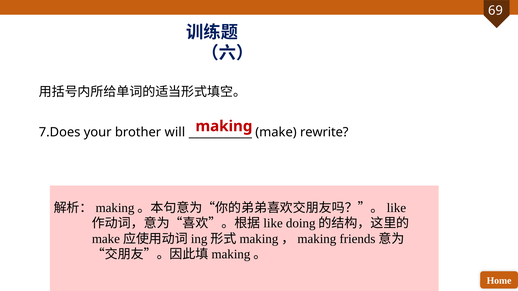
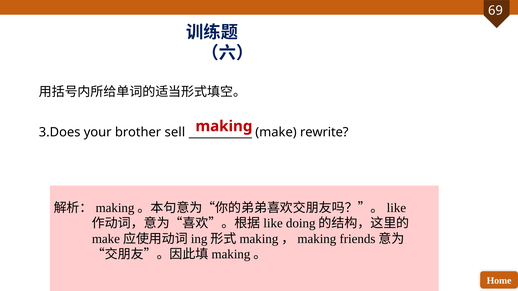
7.Does: 7.Does -> 3.Does (60, 132)
will: will -> sell (175, 132)
